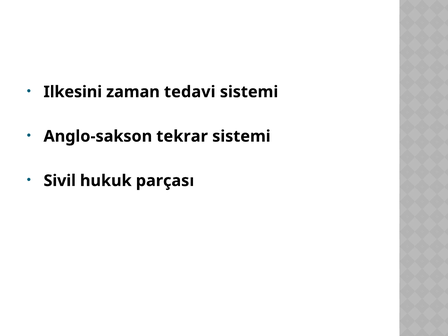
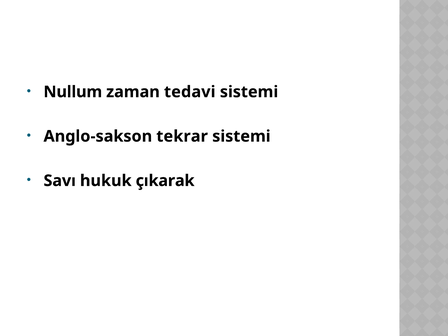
Ilkesini: Ilkesini -> Nullum (73, 92)
Sivil: Sivil -> Savı (60, 181)
parçası: parçası -> çıkarak (165, 181)
